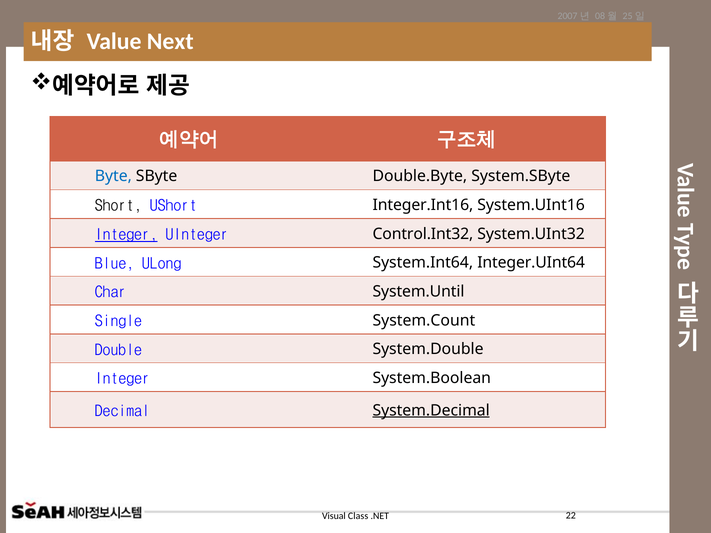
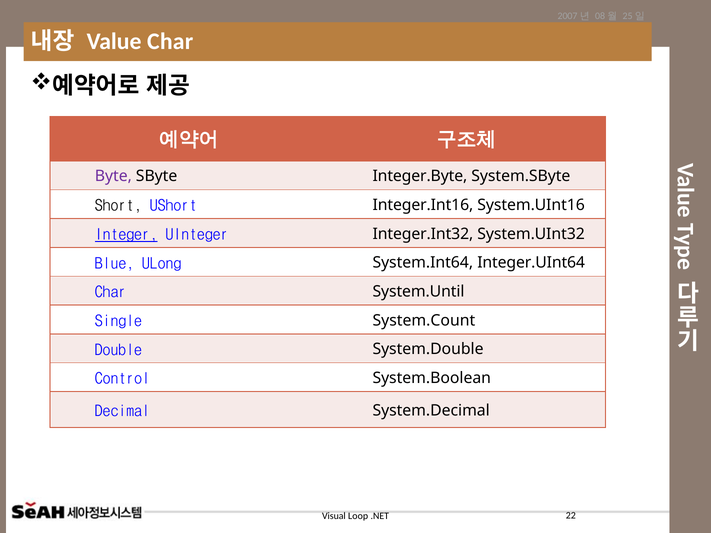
Value Next: Next -> Char (170, 42)
Byte colour: blue -> purple (113, 176)
Double.Byte: Double.Byte -> Integer.Byte (420, 176)
Control.Int32: Control.Int32 -> Integer.Int32 (423, 234)
Integer: Integer -> Control (122, 379)
System.Decimal underline: present -> none (431, 411)
Class: Class -> Loop (358, 516)
